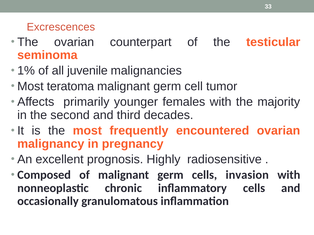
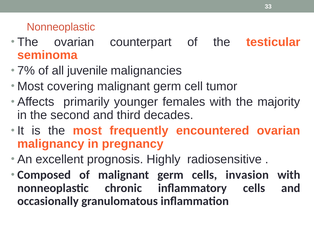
Excrescences: Excrescences -> Nonneoplastic (61, 27)
1%: 1% -> 7% (26, 71)
teratoma: teratoma -> covering (70, 86)
